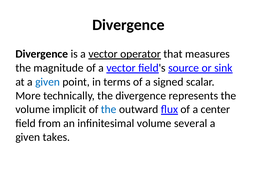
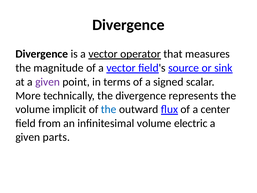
given colour: blue -> purple (48, 82)
several: several -> electric (191, 123)
takes: takes -> parts (56, 137)
